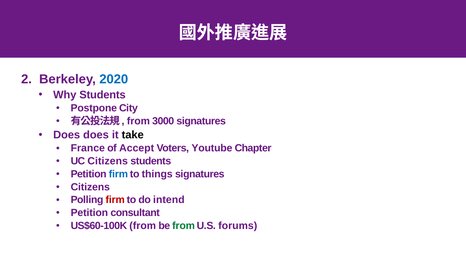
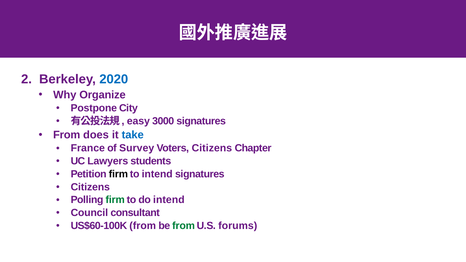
Why Students: Students -> Organize (103, 95)
from: from -> easy (138, 121)
Does: Does -> From (67, 135)
take colour: black -> blue (133, 135)
Accept: Accept -> Survey (137, 148)
Voters Youtube: Youtube -> Citizens (212, 148)
UC Citizens: Citizens -> Lawyers (108, 161)
firm colour: blue -> black (118, 174)
to things: things -> intend (157, 174)
firm colour: red -> green (115, 200)
Petition: Petition -> Council (89, 213)
